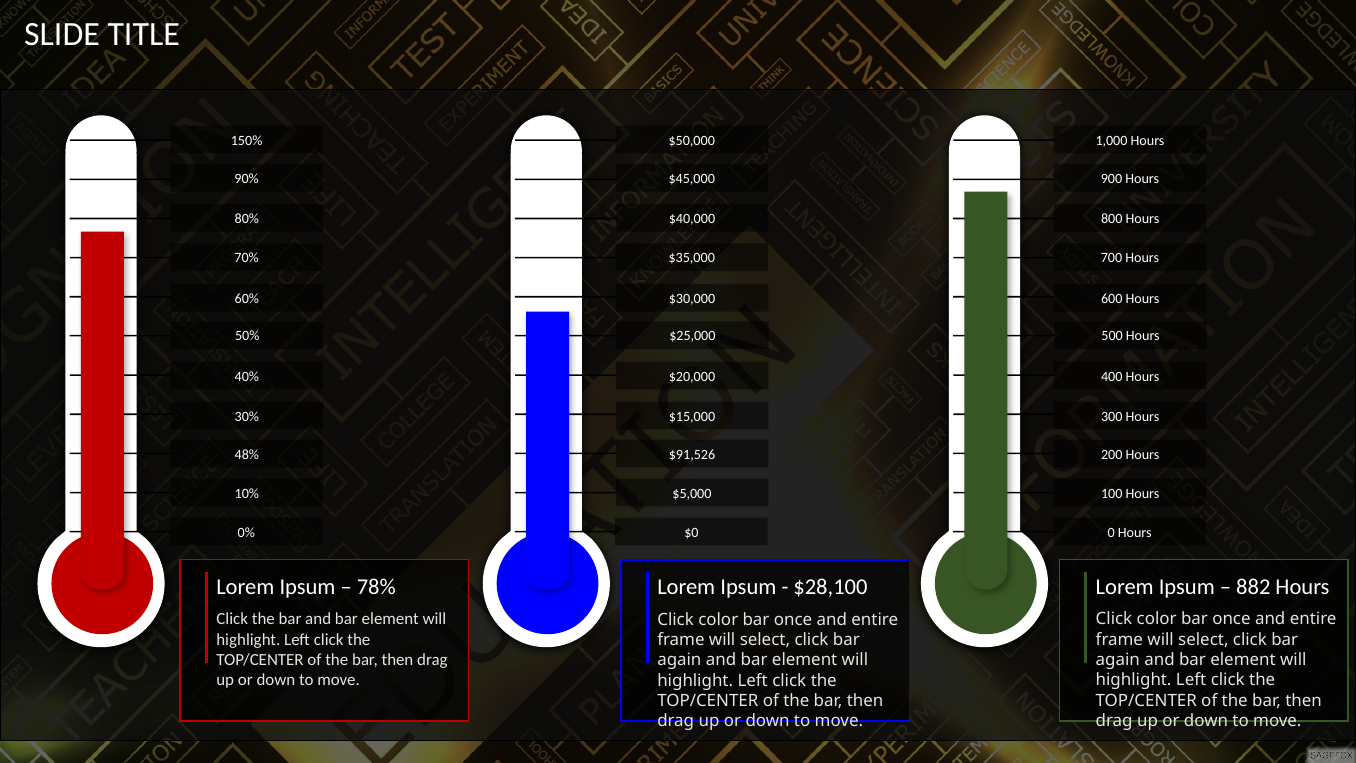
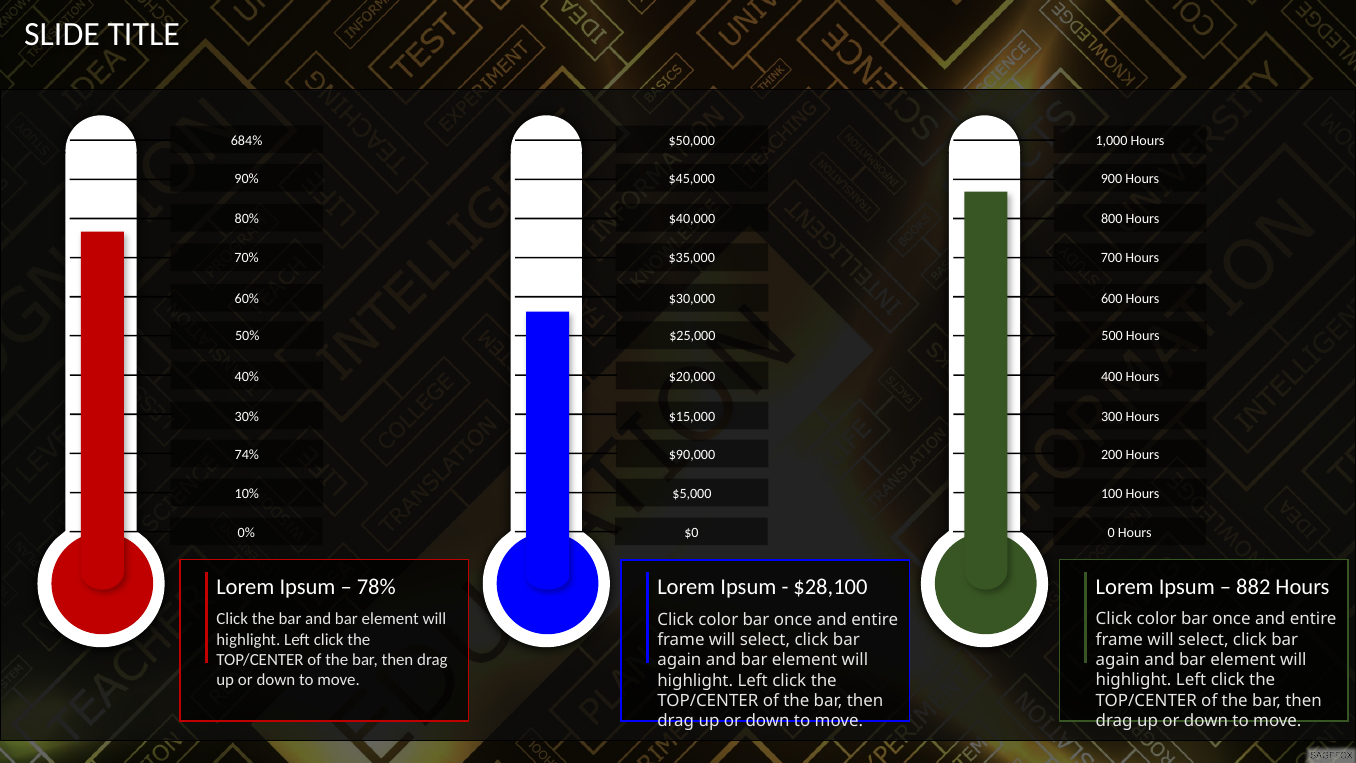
150%: 150% -> 684% (247, 140)
48%: 48% -> 74% (247, 454)
$91,526: $91,526 -> $90,000 (692, 454)
